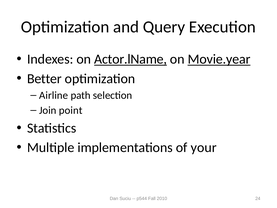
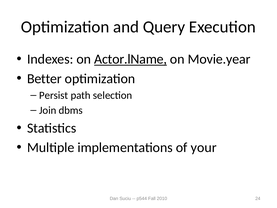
Movie.year underline: present -> none (219, 59)
Airline: Airline -> Persist (54, 95)
point: point -> dbms (71, 110)
